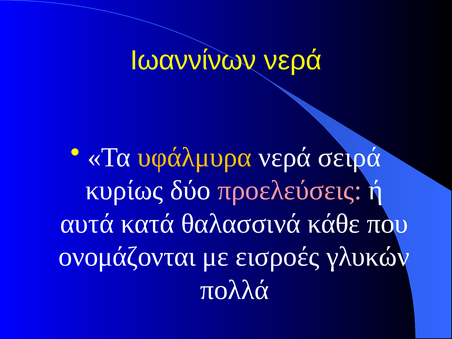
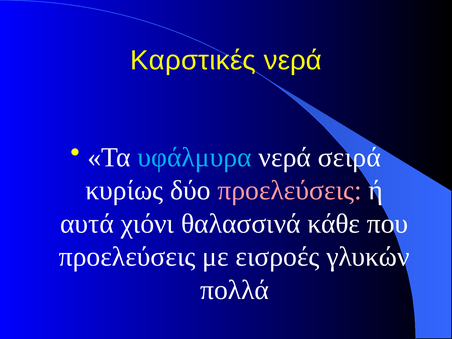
Ιωαννίνων: Ιωαννίνων -> Καρστικές (193, 60)
υφάλμυρα colour: yellow -> light blue (195, 157)
κατά: κατά -> χιόνι (147, 224)
ονομάζονται: ονομάζονται -> προελεύσεις (127, 257)
